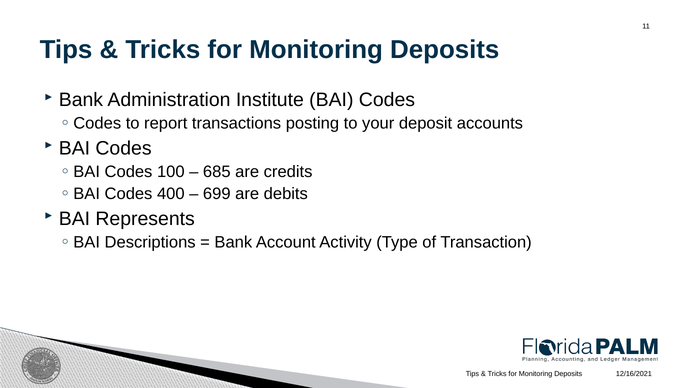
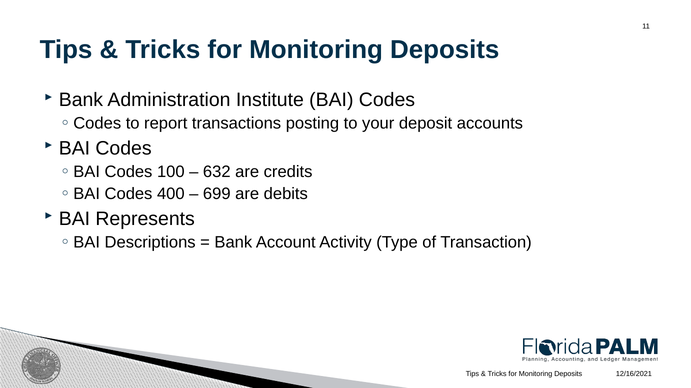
685: 685 -> 632 (217, 172)
